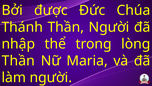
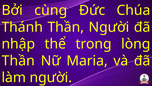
được: được -> cùng (51, 10)
